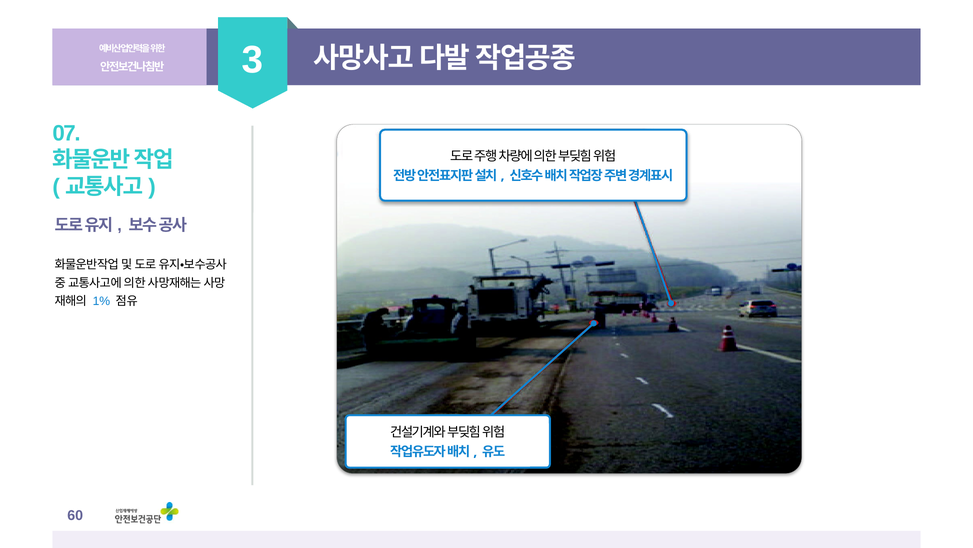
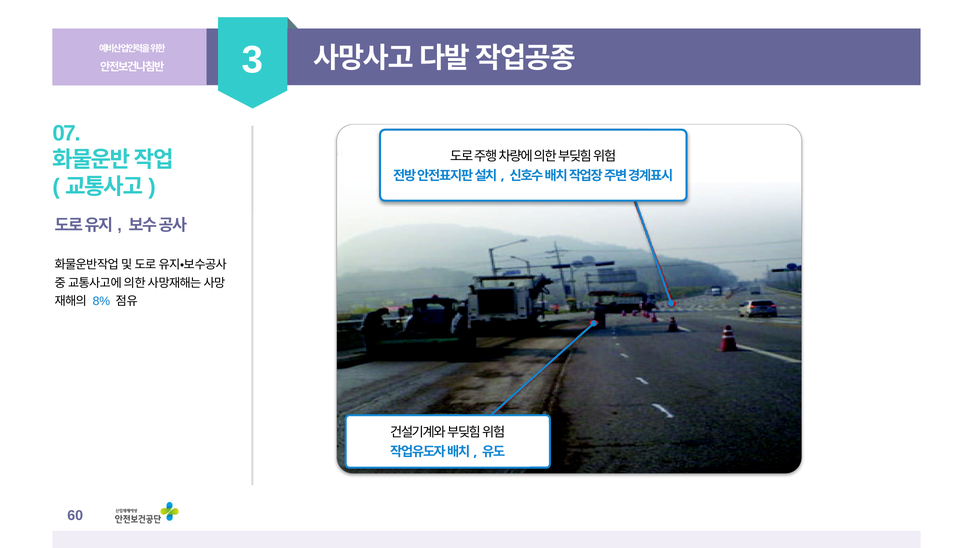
1%: 1% -> 8% (101, 302)
